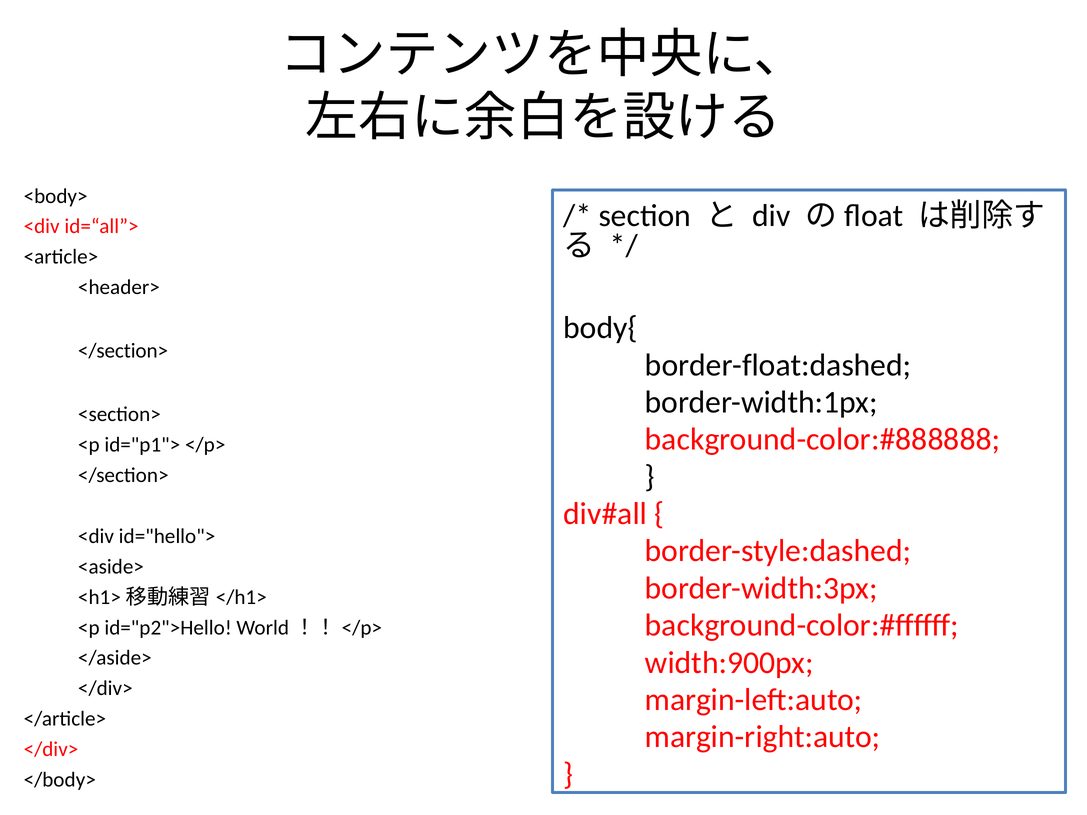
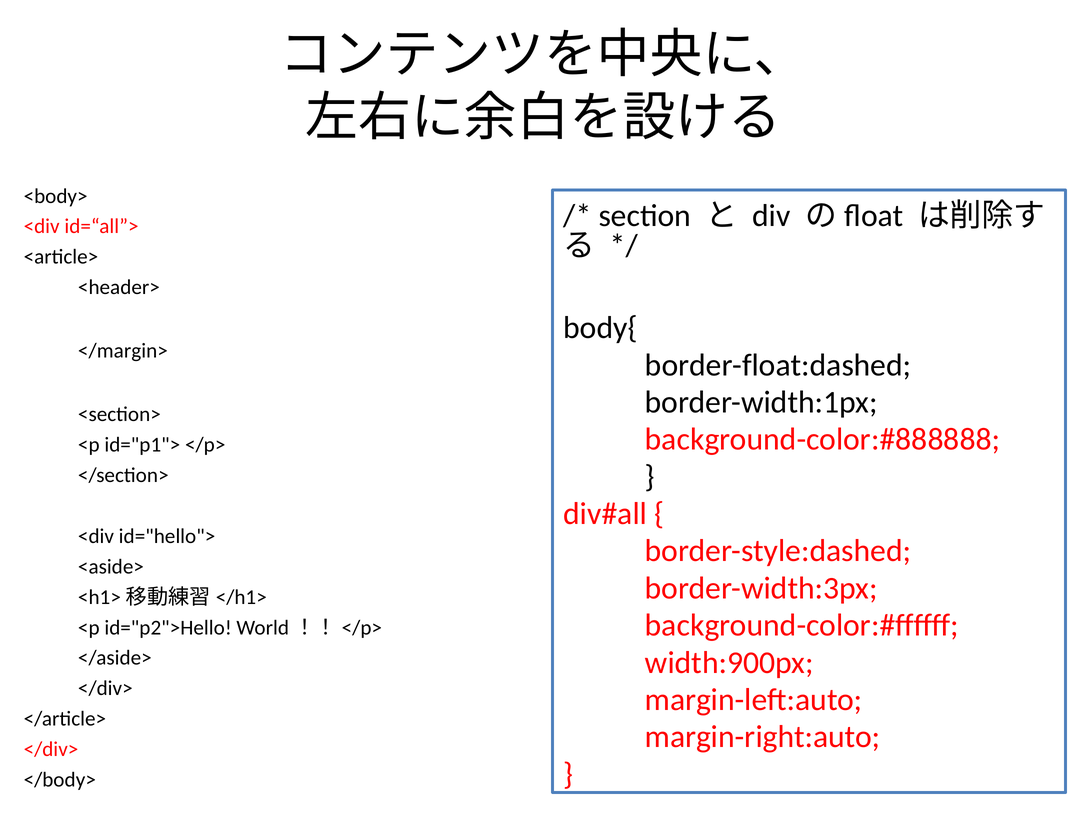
</section>: </section> -> </margin> (123, 351)
